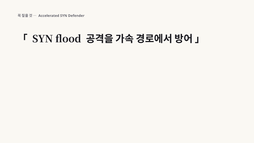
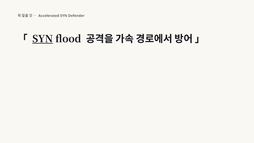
SYN underline: none -> present (43, 39)
